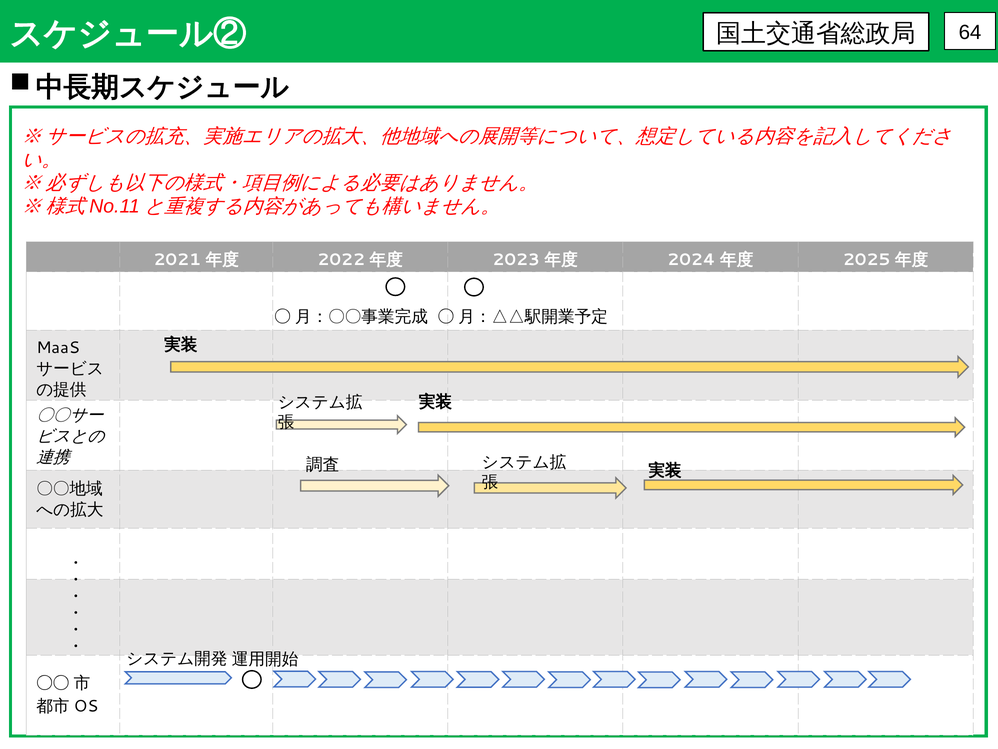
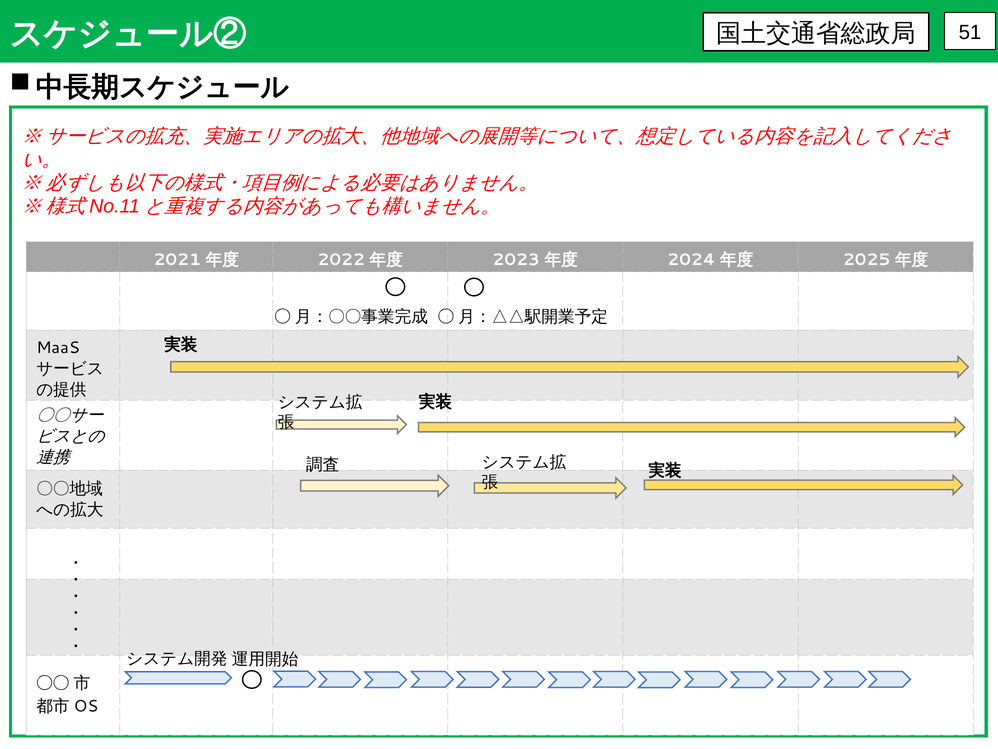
64: 64 -> 51 (970, 33)
